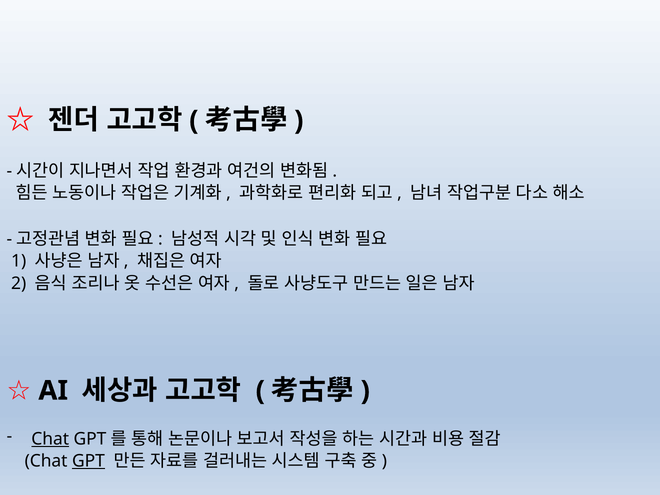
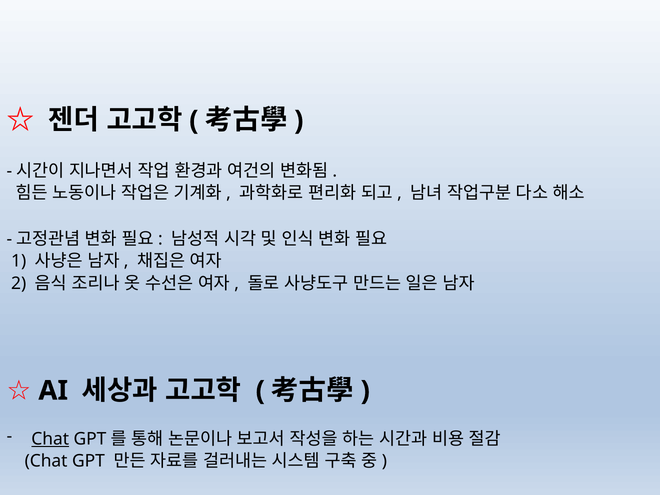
GPT underline: present -> none (88, 461)
